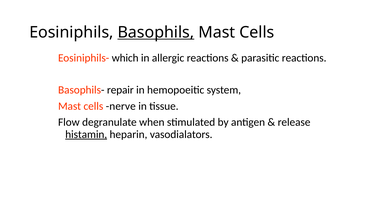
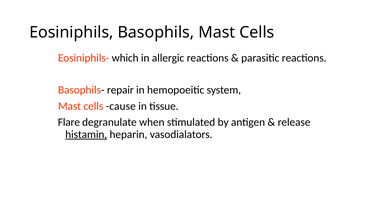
Basophils underline: present -> none (156, 32)
nerve: nerve -> cause (121, 106)
Flow: Flow -> Flare (69, 122)
